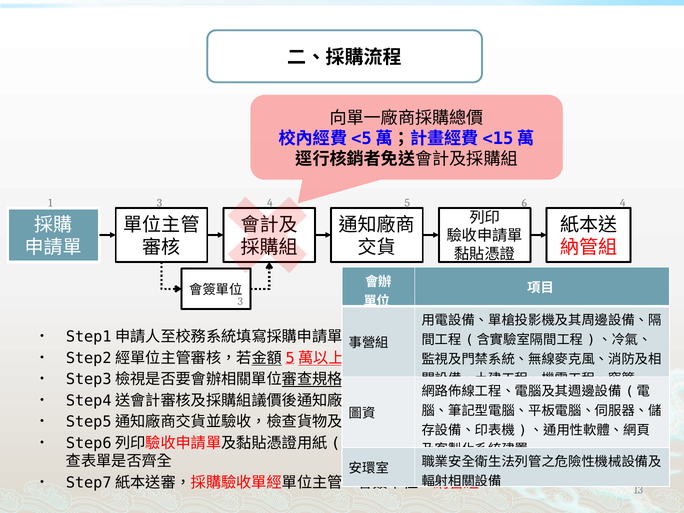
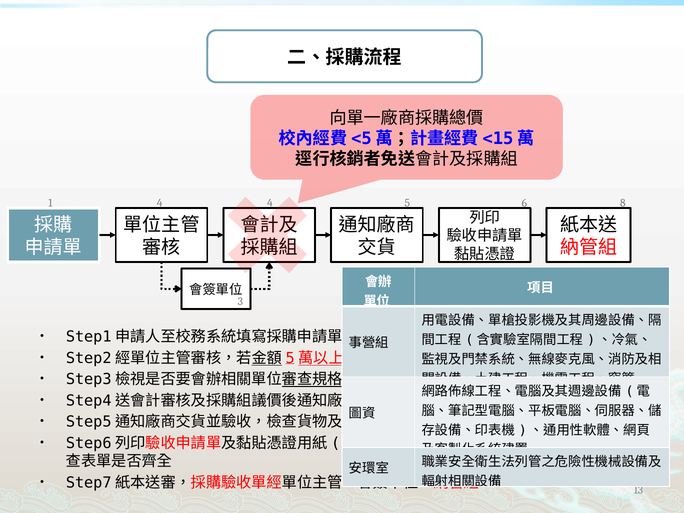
1 3: 3 -> 4 (160, 203)
4: 4 -> 8 (623, 203)
